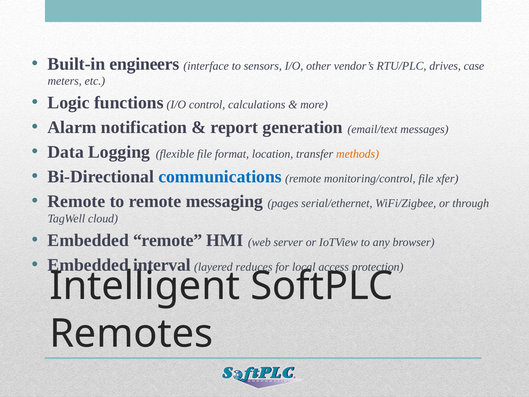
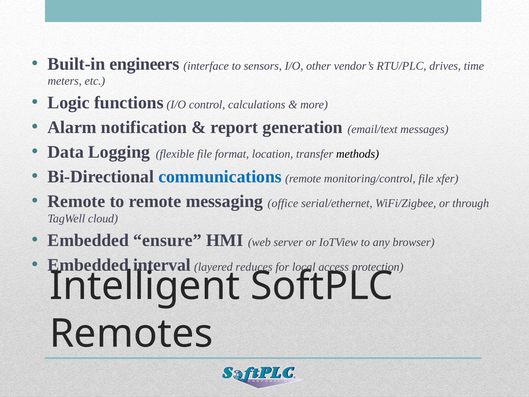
case: case -> time (474, 66)
methods colour: orange -> black (358, 154)
pages: pages -> office (283, 203)
Embedded remote: remote -> ensure (167, 240)
